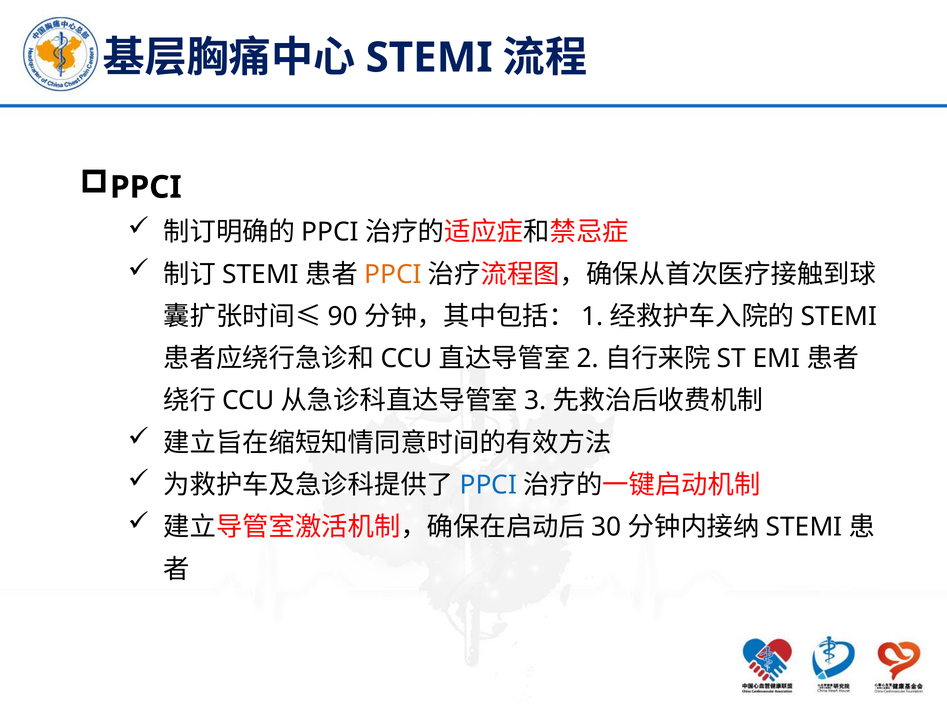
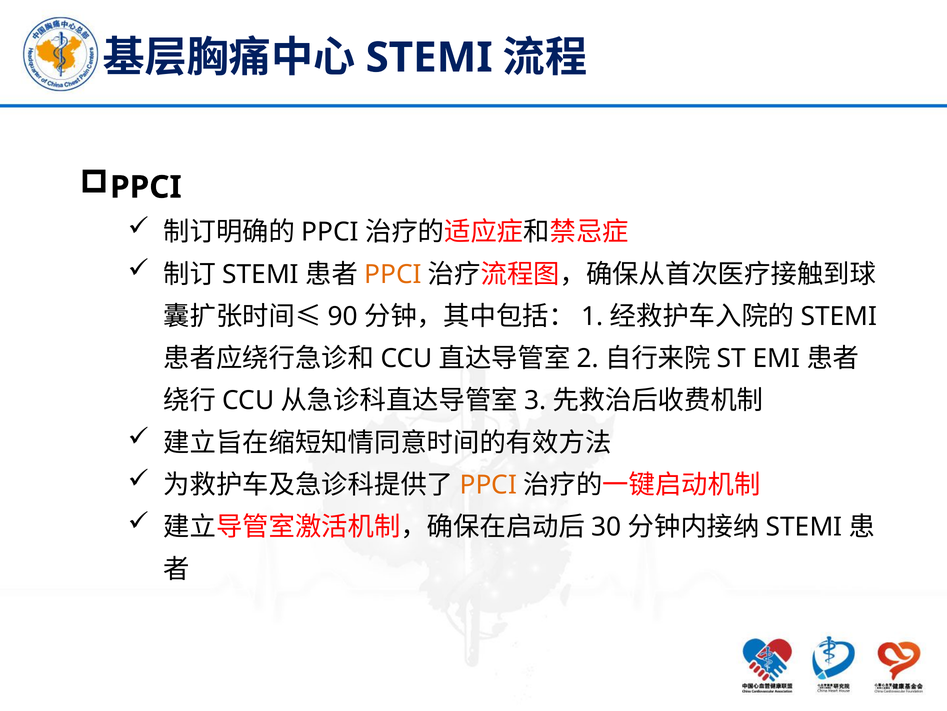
PPCI colour: blue -> orange (488, 485)
